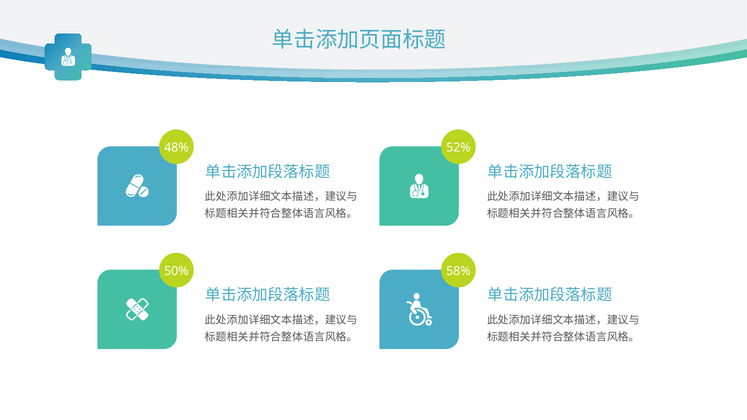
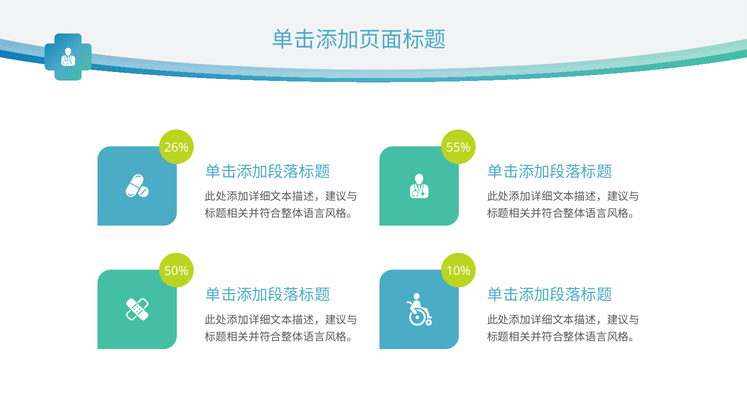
48%: 48% -> 26% (176, 148)
52%: 52% -> 55% (458, 148)
58%: 58% -> 10% (458, 271)
